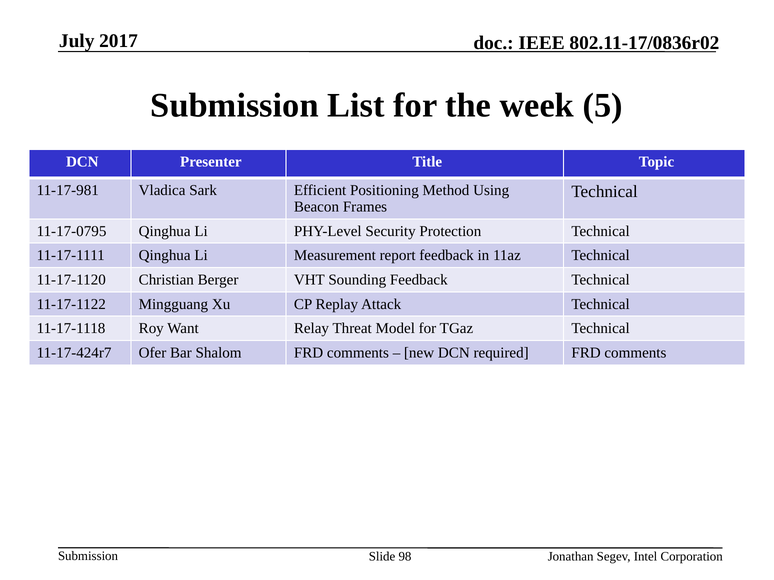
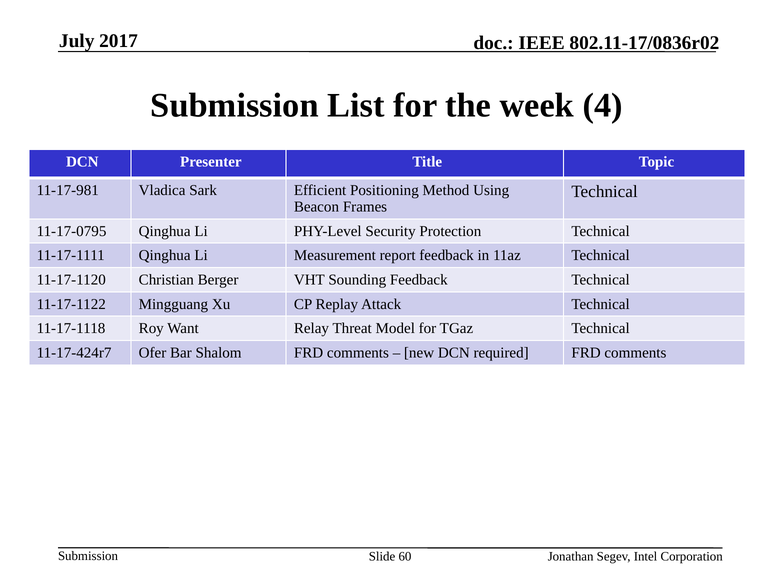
5: 5 -> 4 (603, 106)
98: 98 -> 60 (405, 557)
